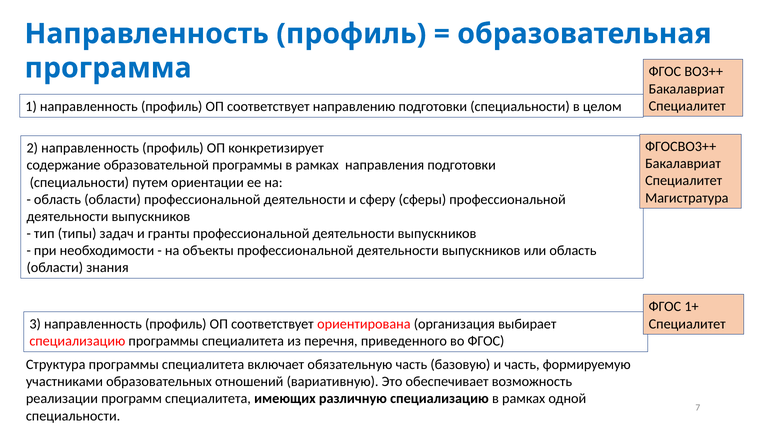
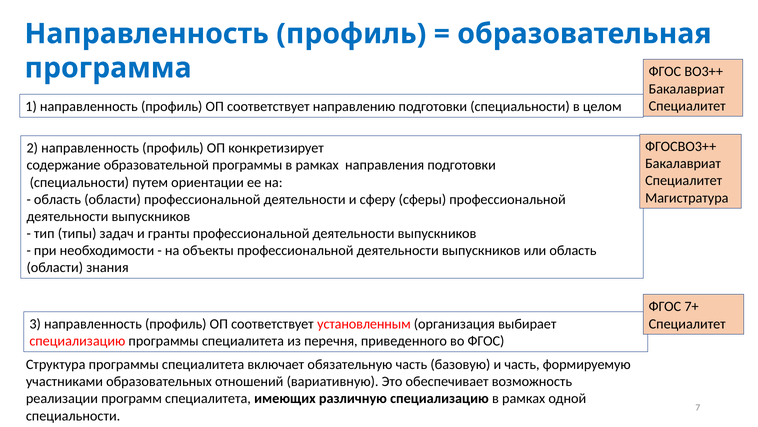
1+: 1+ -> 7+ (692, 306)
ориентирована: ориентирована -> установленным (364, 324)
